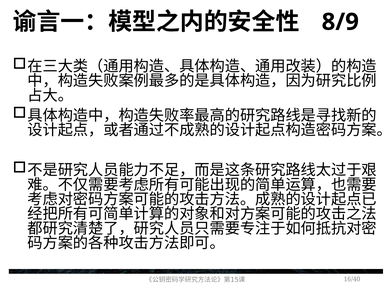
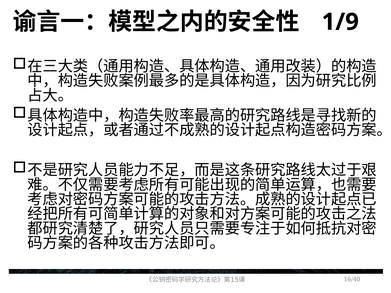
8/9: 8/9 -> 1/9 (340, 22)
